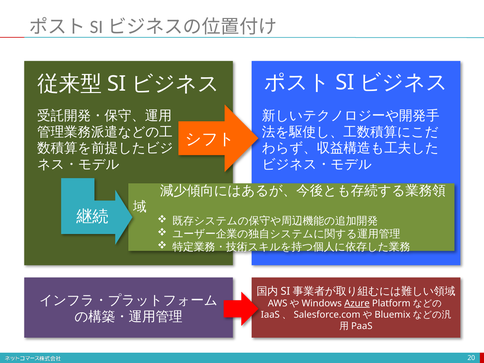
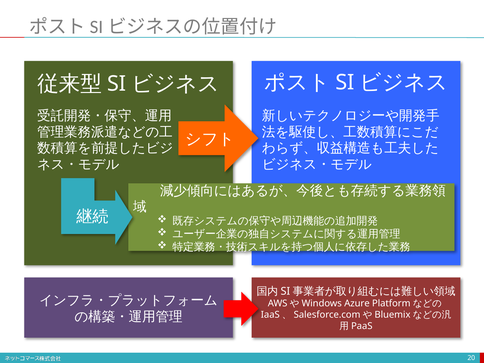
Azure underline: present -> none (357, 303)
